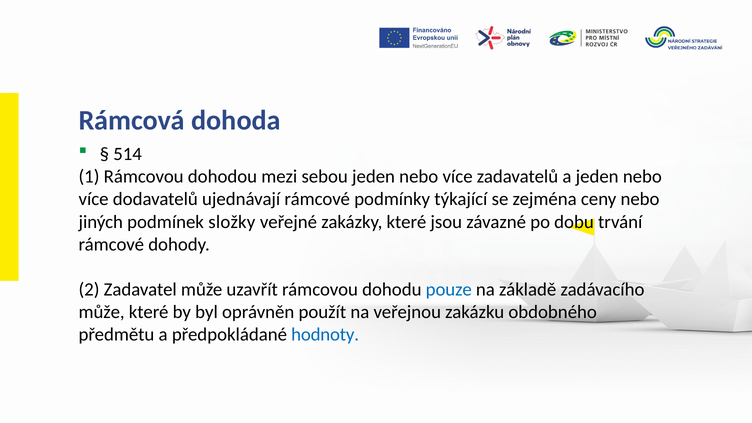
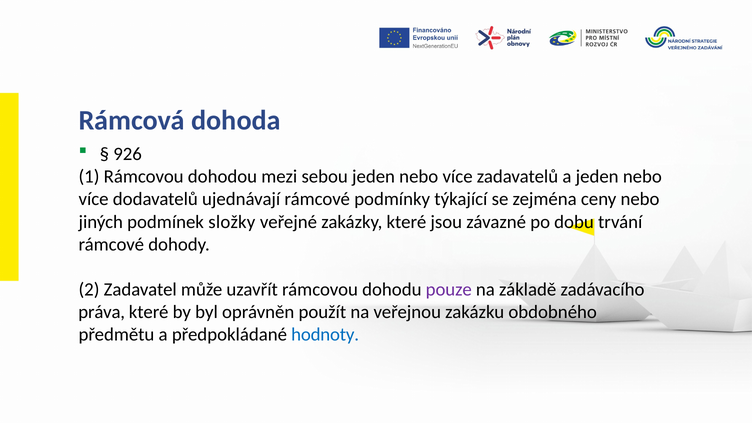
514: 514 -> 926 (128, 154)
pouze colour: blue -> purple (449, 289)
může: může -> práva (102, 312)
